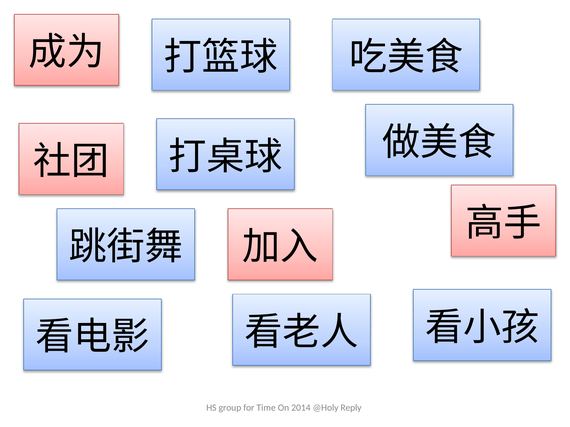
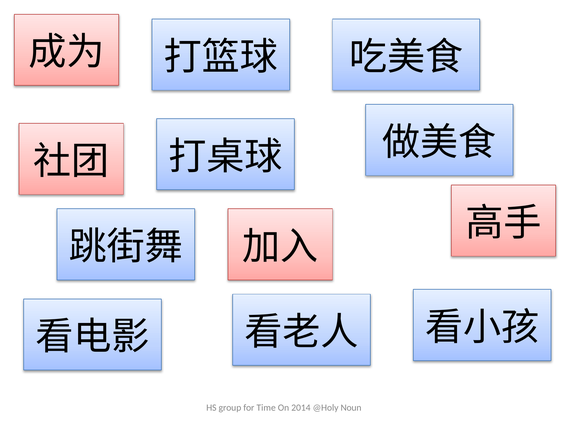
Reply: Reply -> Noun (351, 408)
